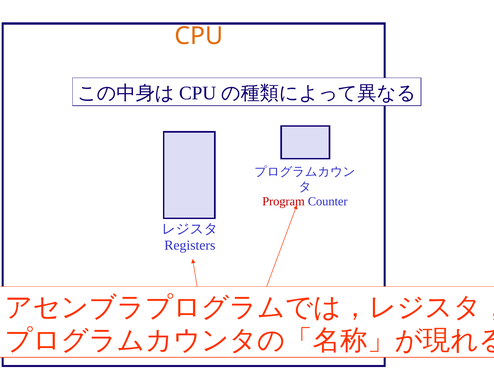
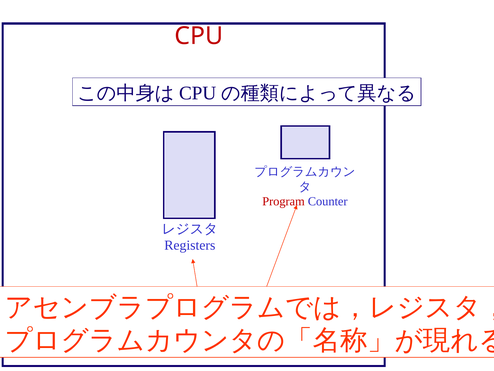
CPU colour: orange -> red (199, 36)
